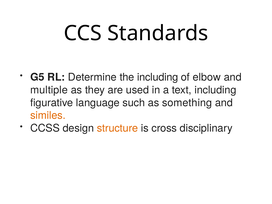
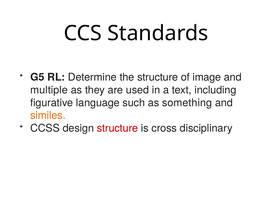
the including: including -> structure (158, 77)
elbow: elbow -> image (207, 77)
structure colour: orange -> red (117, 128)
